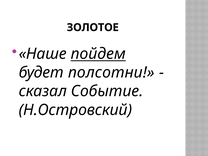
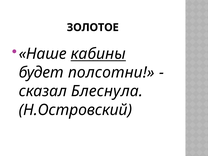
пойдем: пойдем -> кабины (98, 54)
Событие: Событие -> Блеснула (107, 91)
